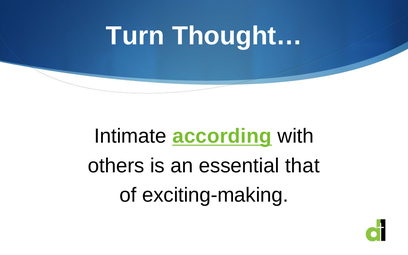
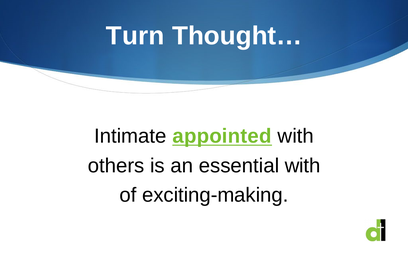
according: according -> appointed (222, 136)
essential that: that -> with (303, 166)
